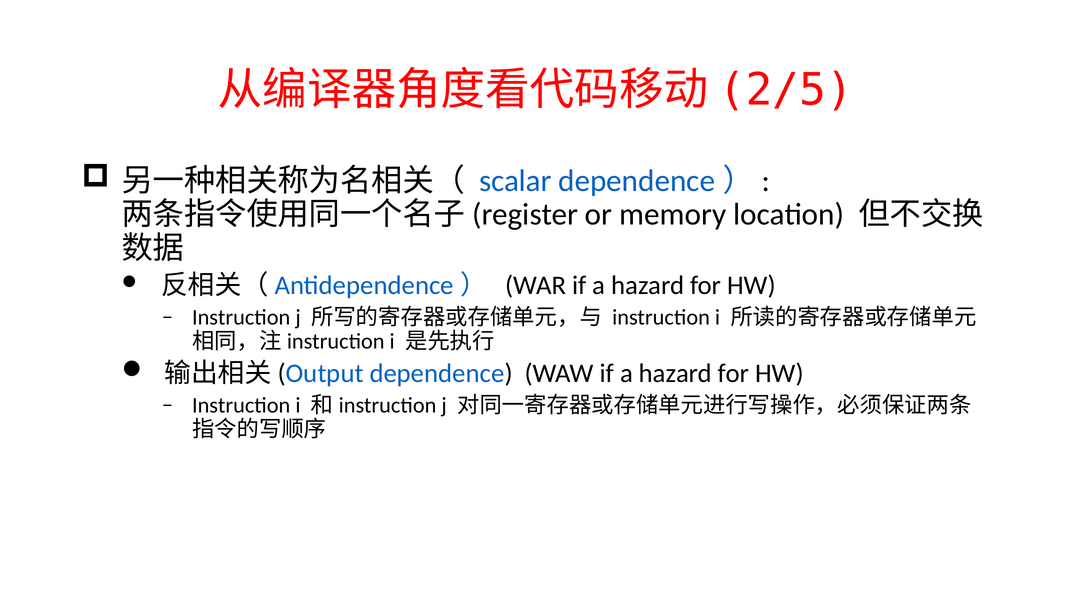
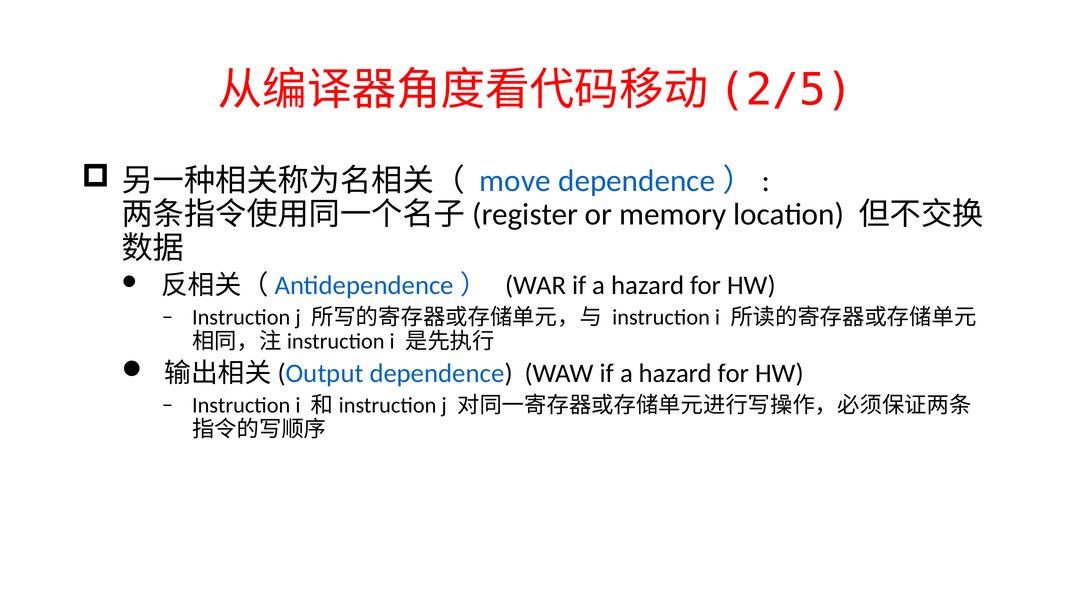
scalar: scalar -> move (515, 181)
